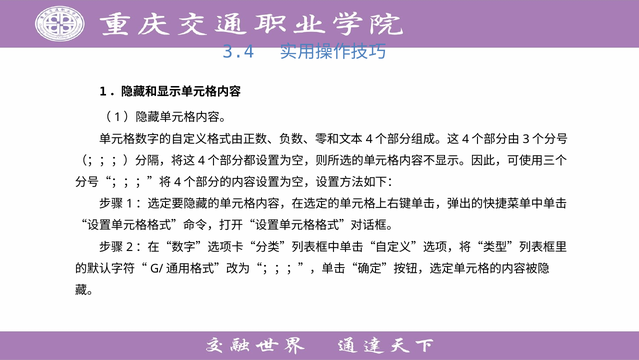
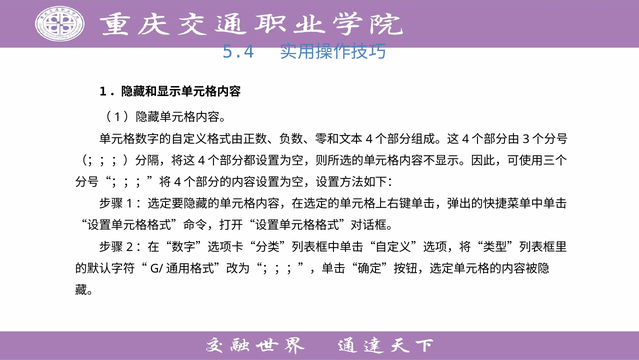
3.4: 3.4 -> 5.4 (238, 52)
